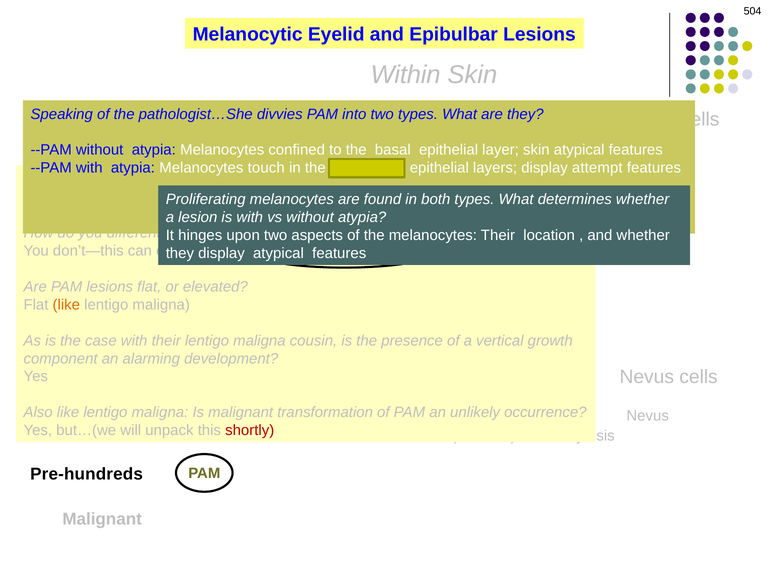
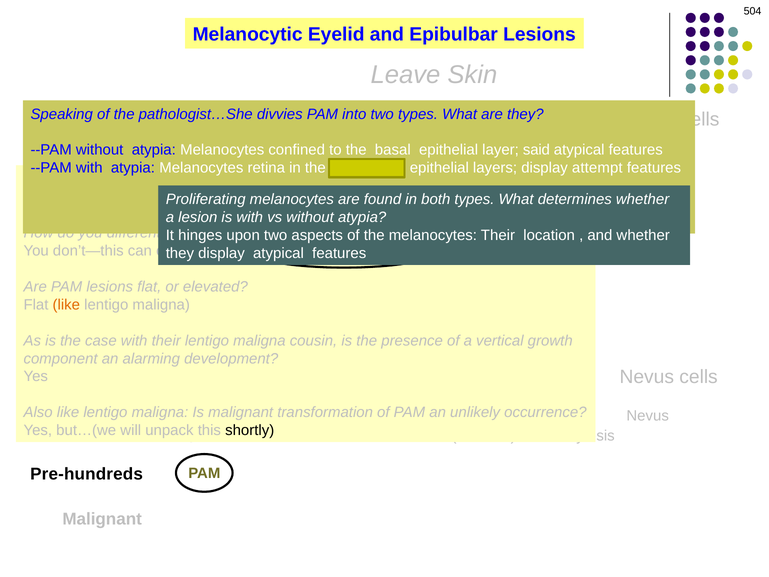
Within: Within -> Leave (405, 75)
layer skin: skin -> said (536, 150)
touch: touch -> retina (266, 168)
shortly colour: red -> black (250, 430)
